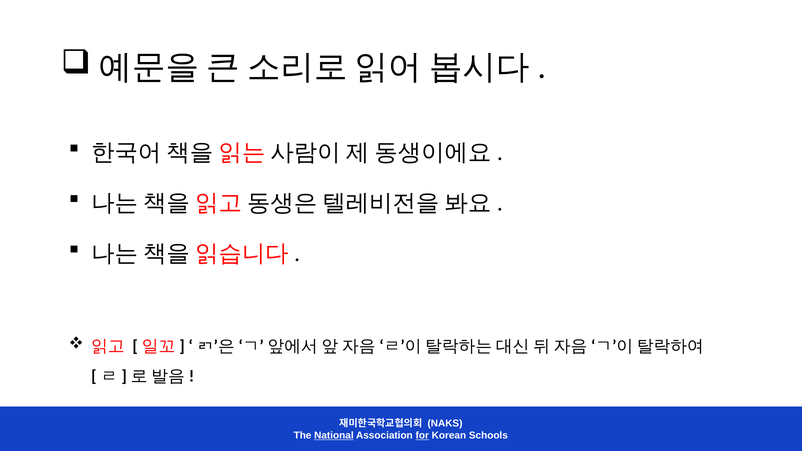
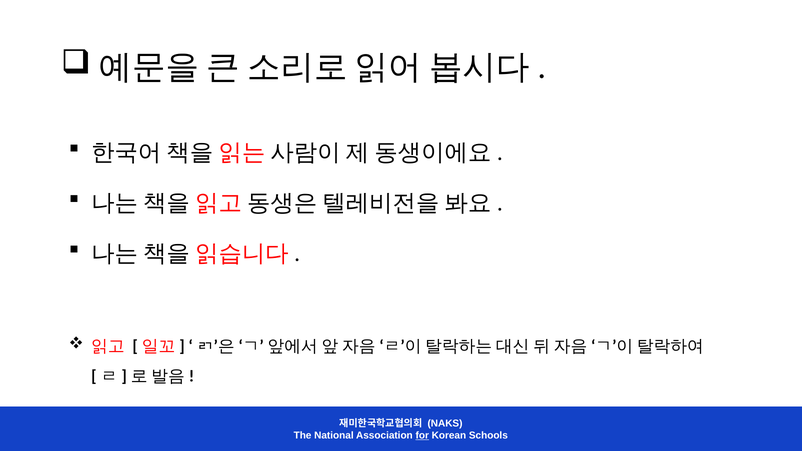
National underline: present -> none (334, 436)
